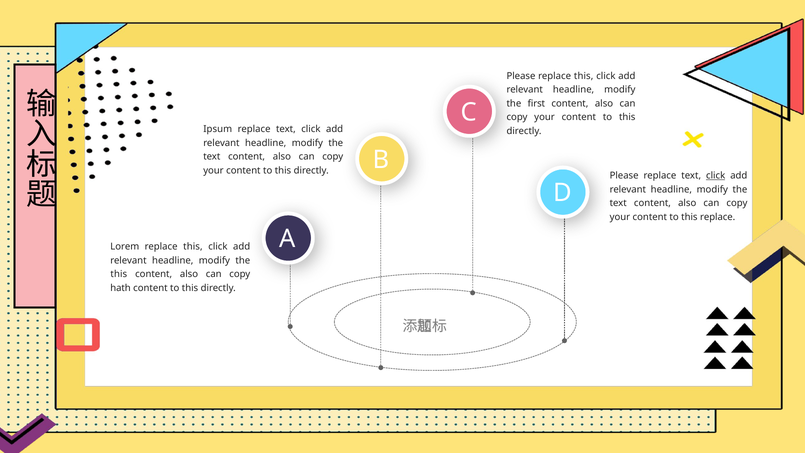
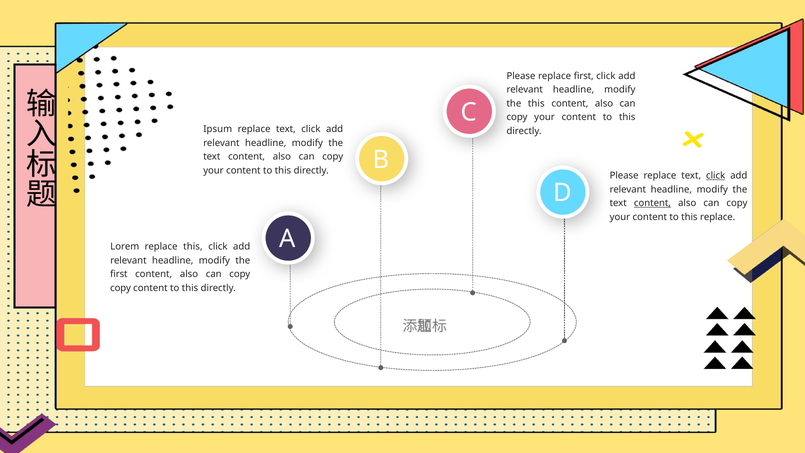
this: this -> first (584, 76)
first: first -> this (536, 104)
content underline: none -> present (652, 203)
this: this -> first (119, 274)
hath: hath -> copy (121, 288)
